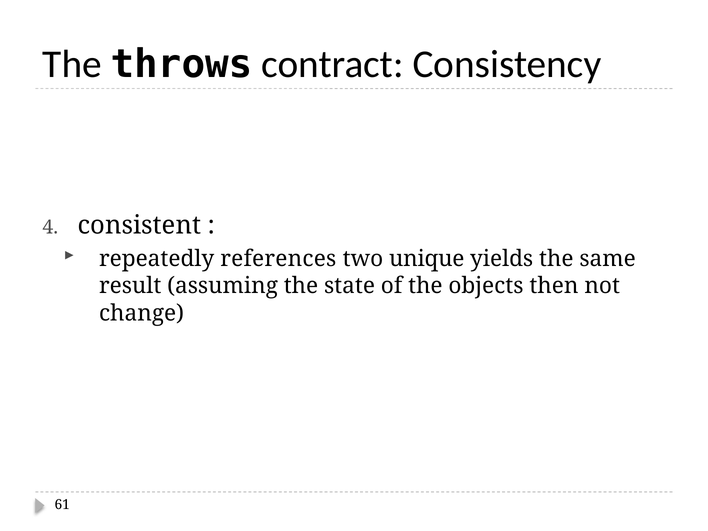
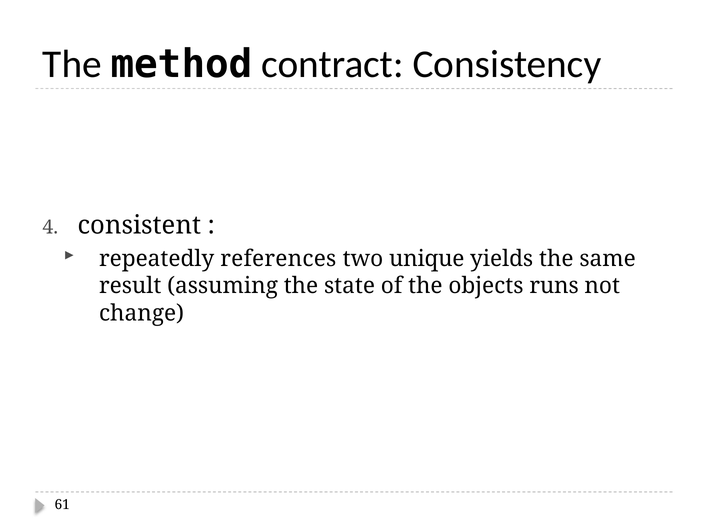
throws: throws -> method (182, 64)
then: then -> runs (554, 286)
